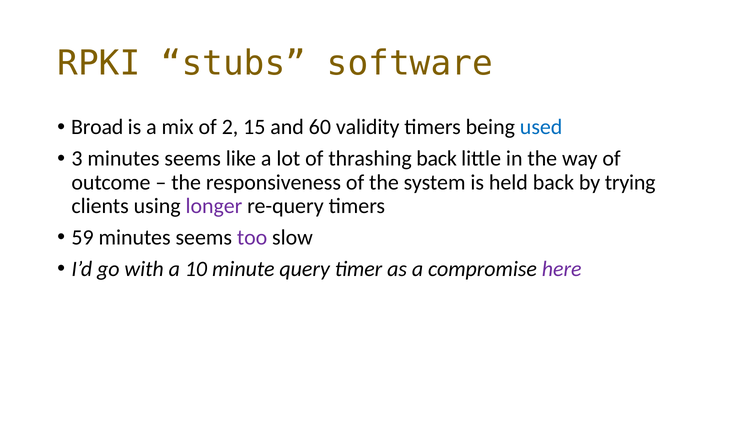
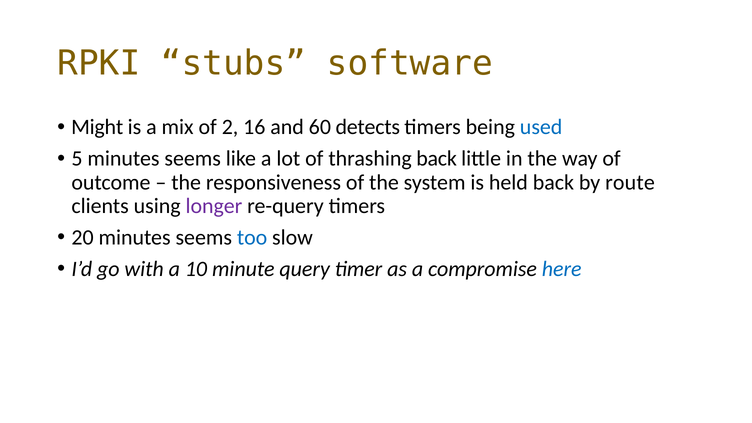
Broad: Broad -> Might (97, 127)
15: 15 -> 16 (254, 127)
validity: validity -> detects (368, 127)
3: 3 -> 5 (77, 159)
trying: trying -> route (630, 182)
59: 59 -> 20 (83, 238)
too colour: purple -> blue (252, 238)
here colour: purple -> blue (562, 269)
